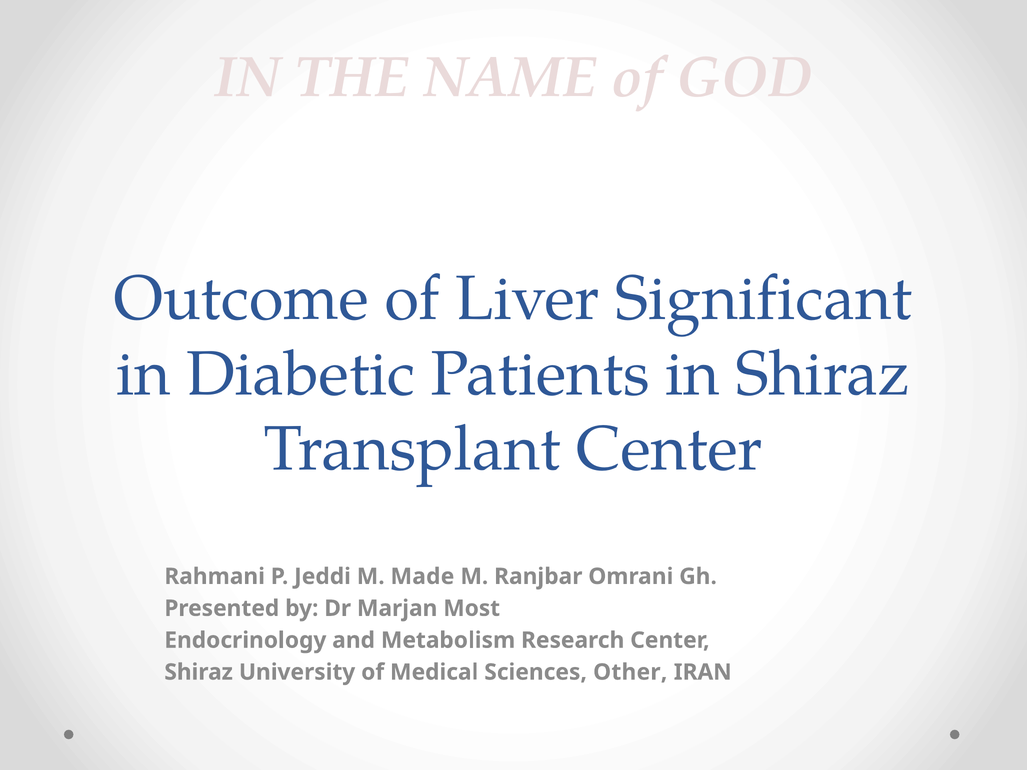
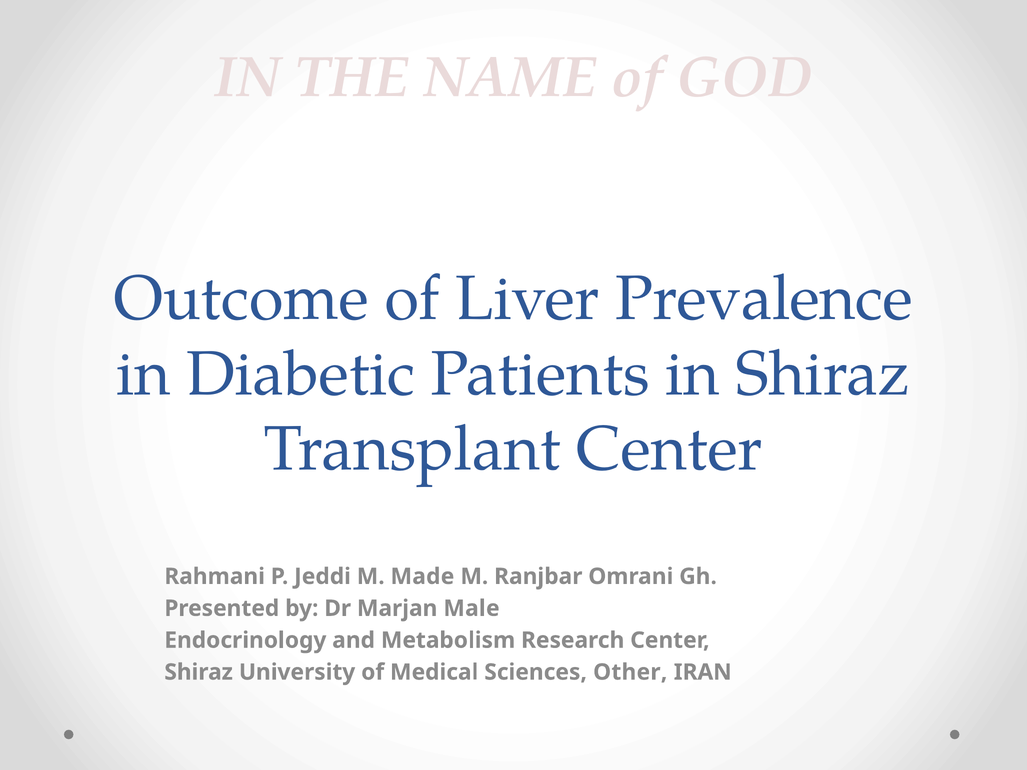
Significant: Significant -> Prevalence (764, 299)
Most: Most -> Male (471, 609)
